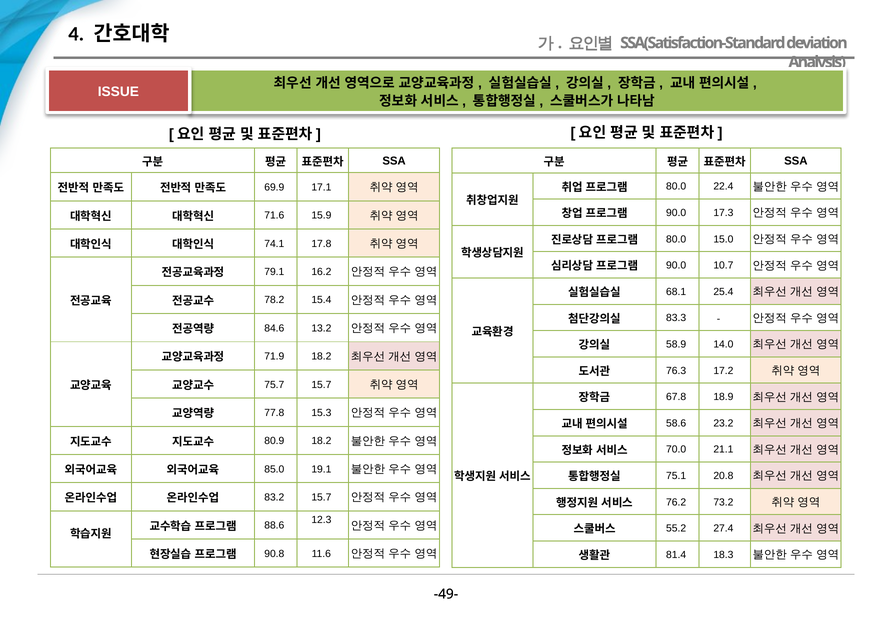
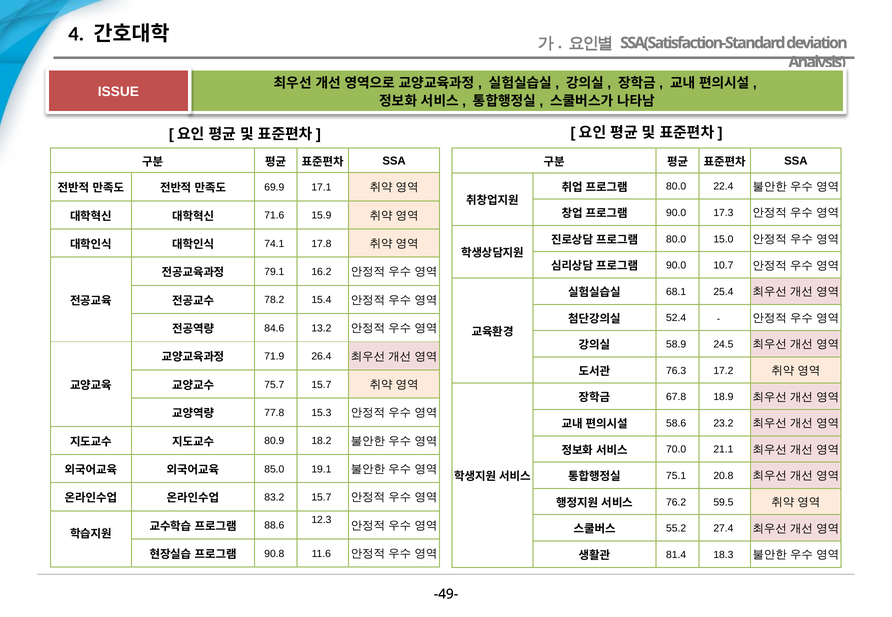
83.3: 83.3 -> 52.4 (676, 318)
14.0: 14.0 -> 24.5 (723, 345)
71.9 18.2: 18.2 -> 26.4 (321, 357)
73.2: 73.2 -> 59.5 (723, 503)
